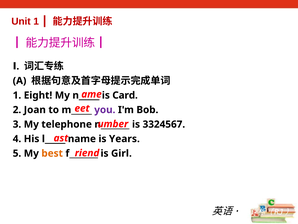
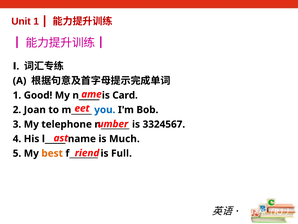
Eight: Eight -> Good (38, 95)
you colour: purple -> blue (105, 110)
Years: Years -> Much (124, 139)
Girl: Girl -> Full (121, 153)
